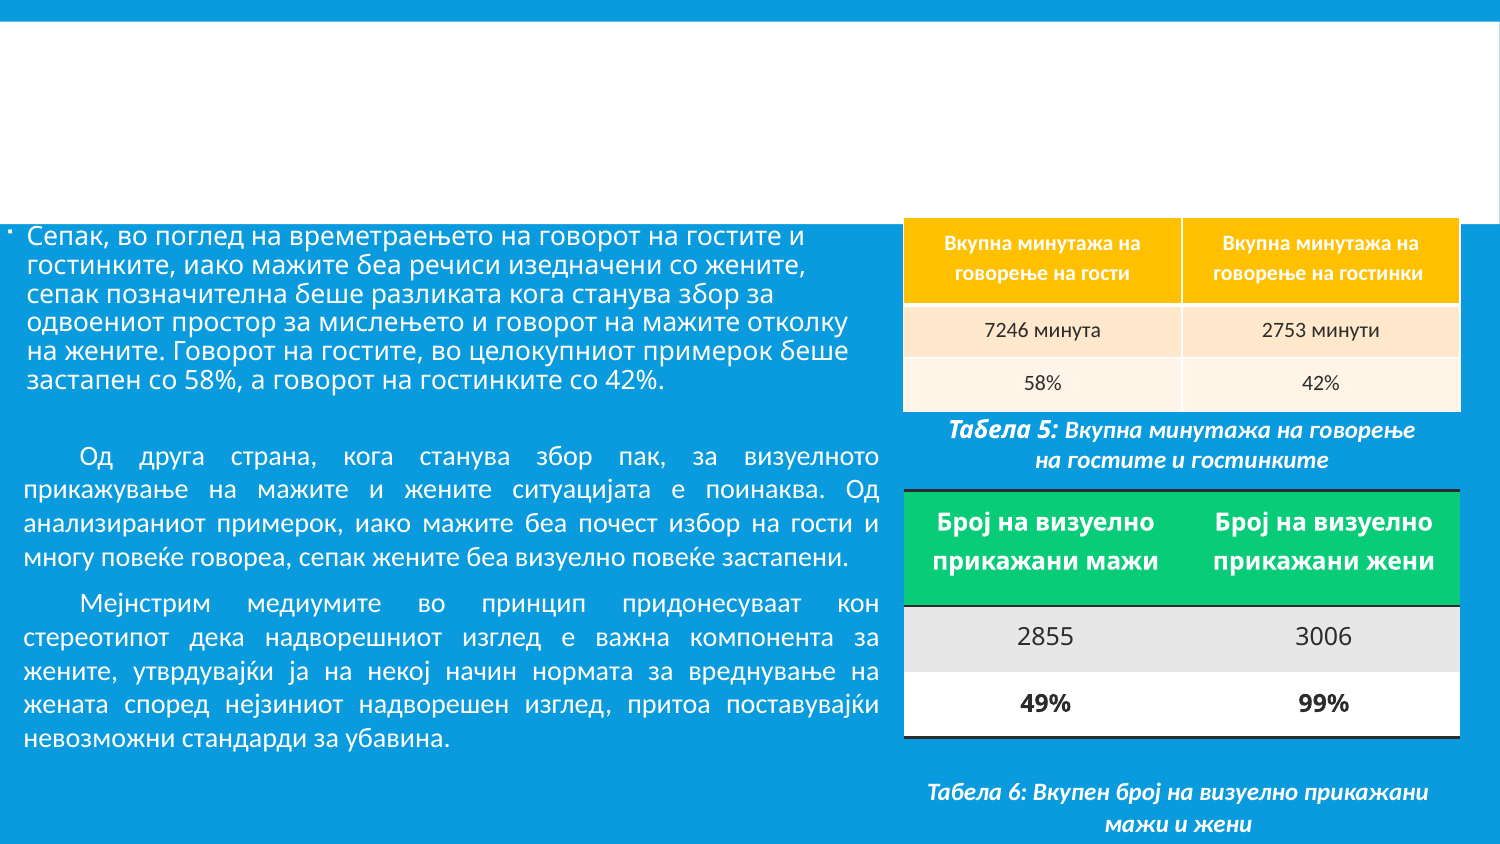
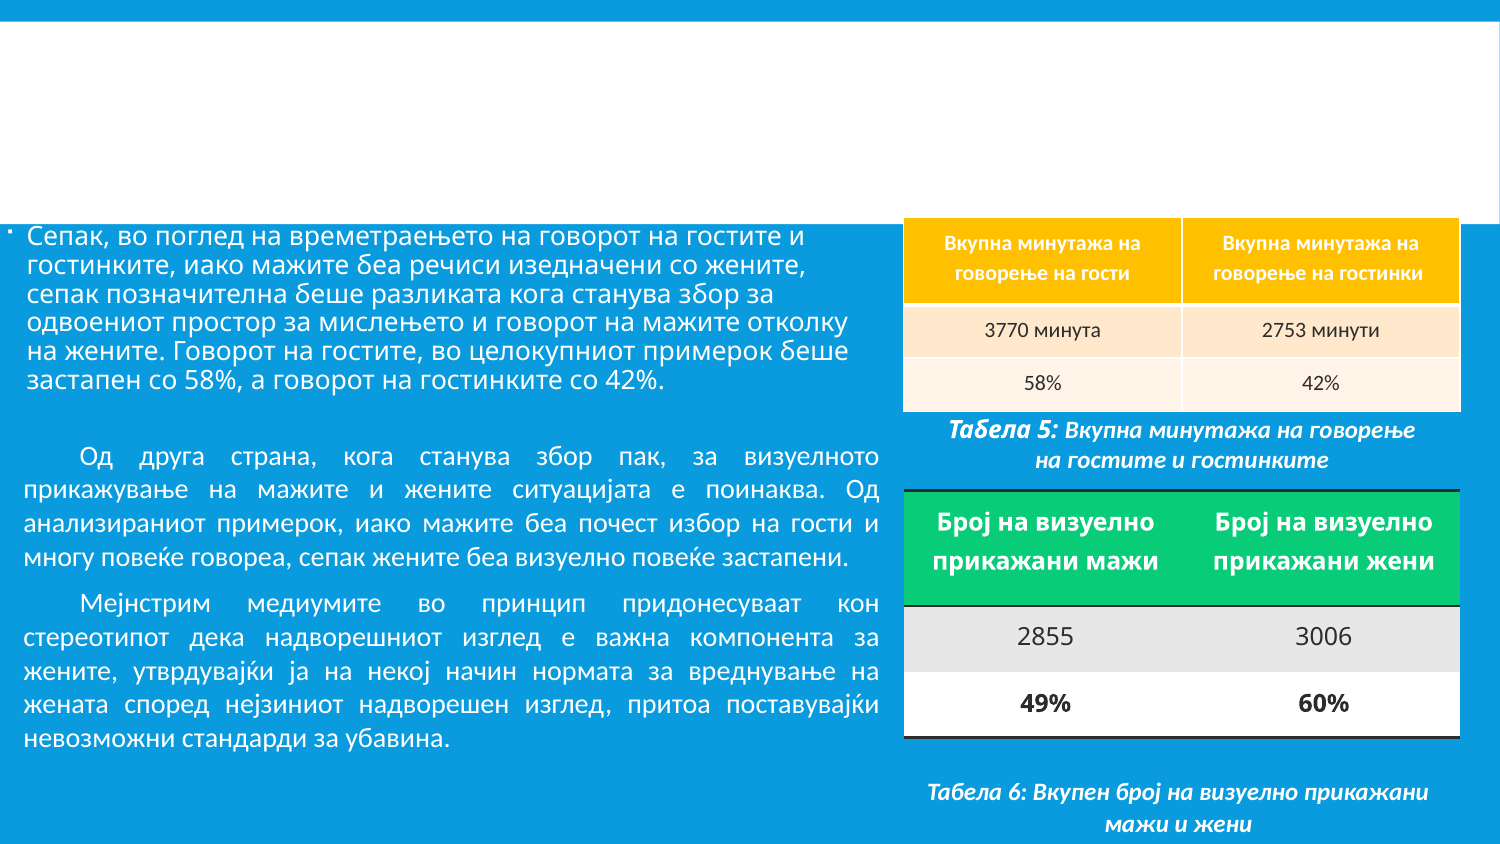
7246: 7246 -> 3770 (1007, 330)
99%: 99% -> 60% (1324, 703)
